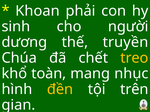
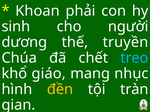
treo colour: yellow -> light blue (134, 58)
toàn: toàn -> giáo (49, 74)
trên: trên -> tràn (134, 90)
